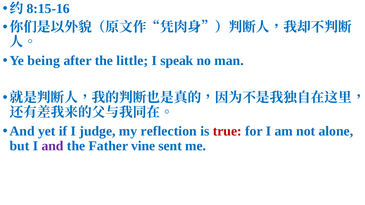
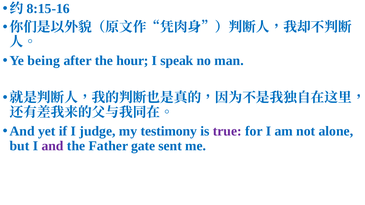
little: little -> hour (132, 61)
reflection: reflection -> testimony (169, 131)
true colour: red -> purple (227, 131)
vine: vine -> gate (143, 146)
